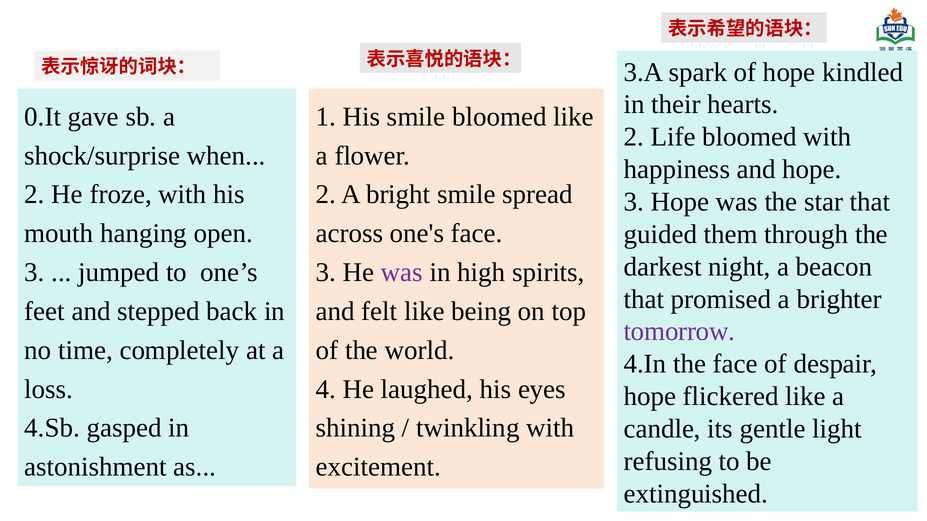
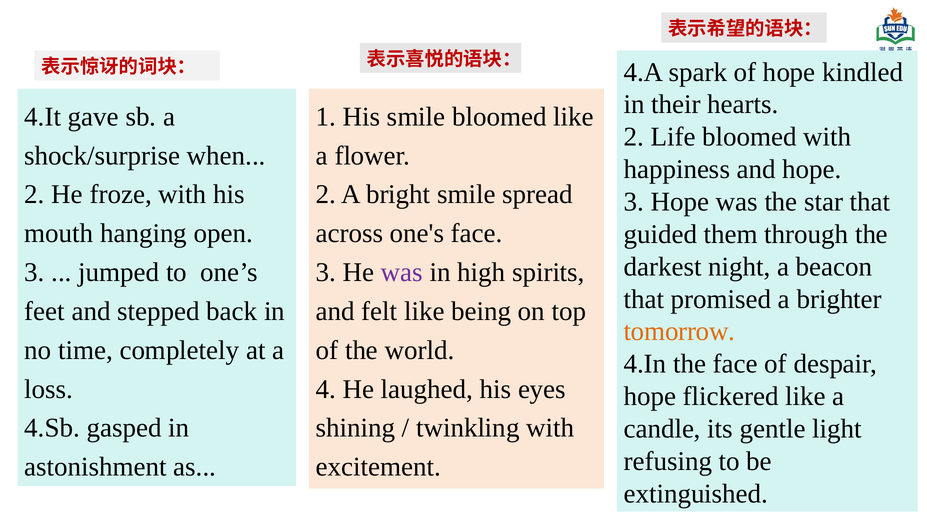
3.A: 3.A -> 4.A (644, 72)
0.It: 0.It -> 4.It (43, 117)
tomorrow colour: purple -> orange (679, 332)
